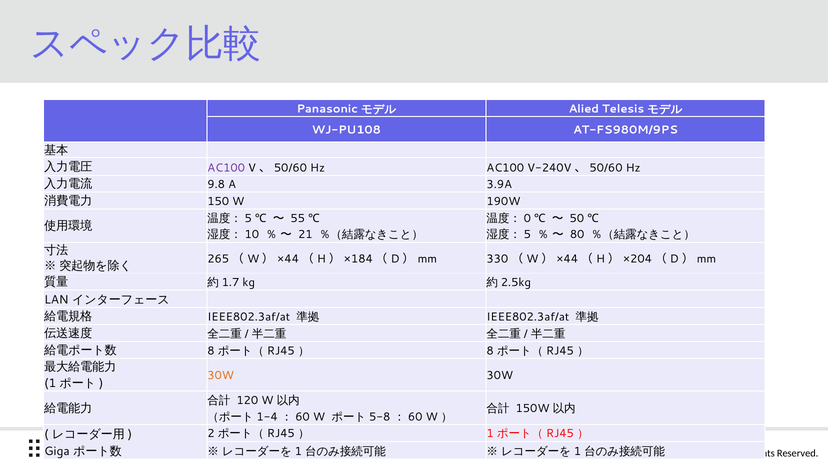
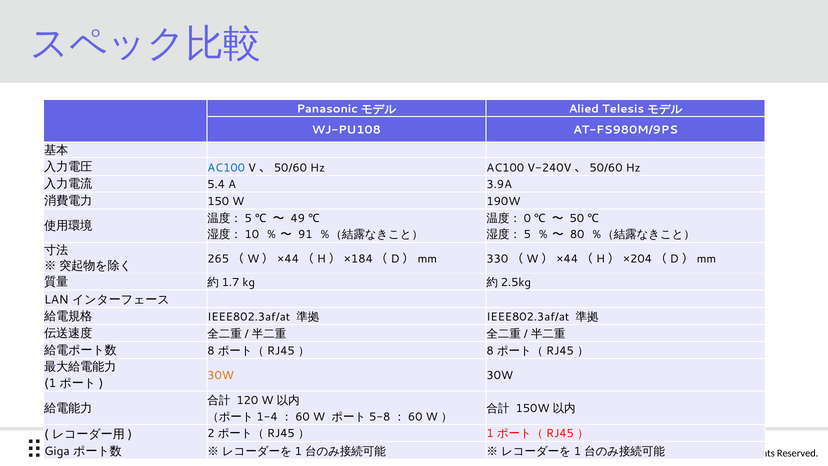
AC100 colour: purple -> blue (226, 168)
9.8: 9.8 -> 5.4 (216, 184)
55: 55 -> 49 (298, 218)
21: 21 -> 91 (305, 235)
